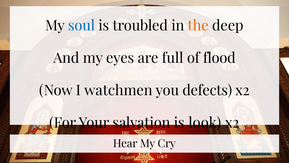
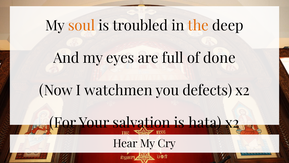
soul colour: blue -> orange (82, 26)
flood: flood -> done (219, 58)
look: look -> hata (205, 123)
